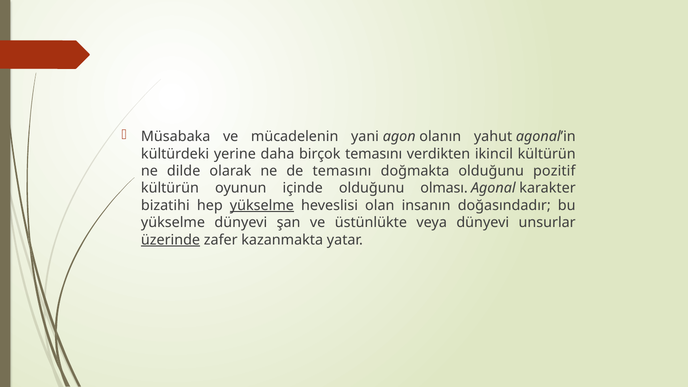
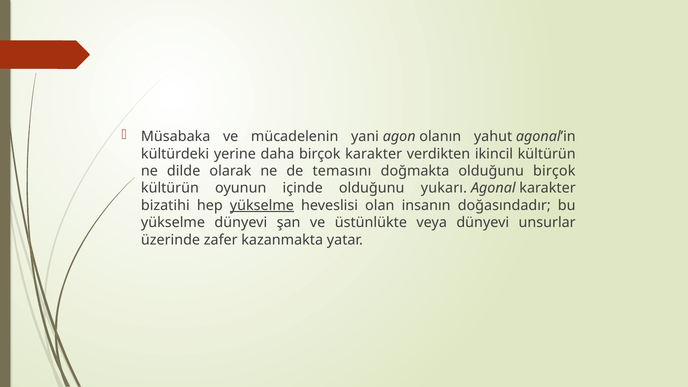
birçok temasını: temasını -> karakter (374, 154)
olduğunu pozitif: pozitif -> birçok (554, 171)
olması: olması -> yukarı (444, 188)
üzerinde underline: present -> none (171, 240)
